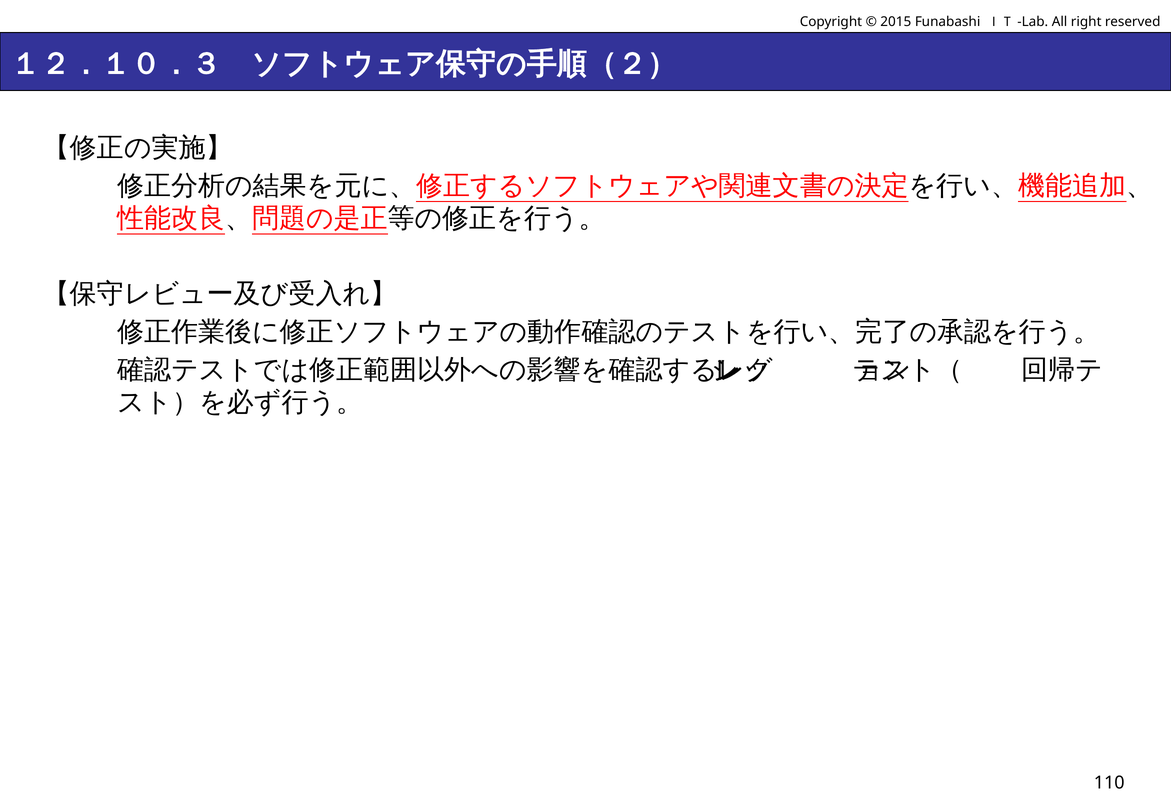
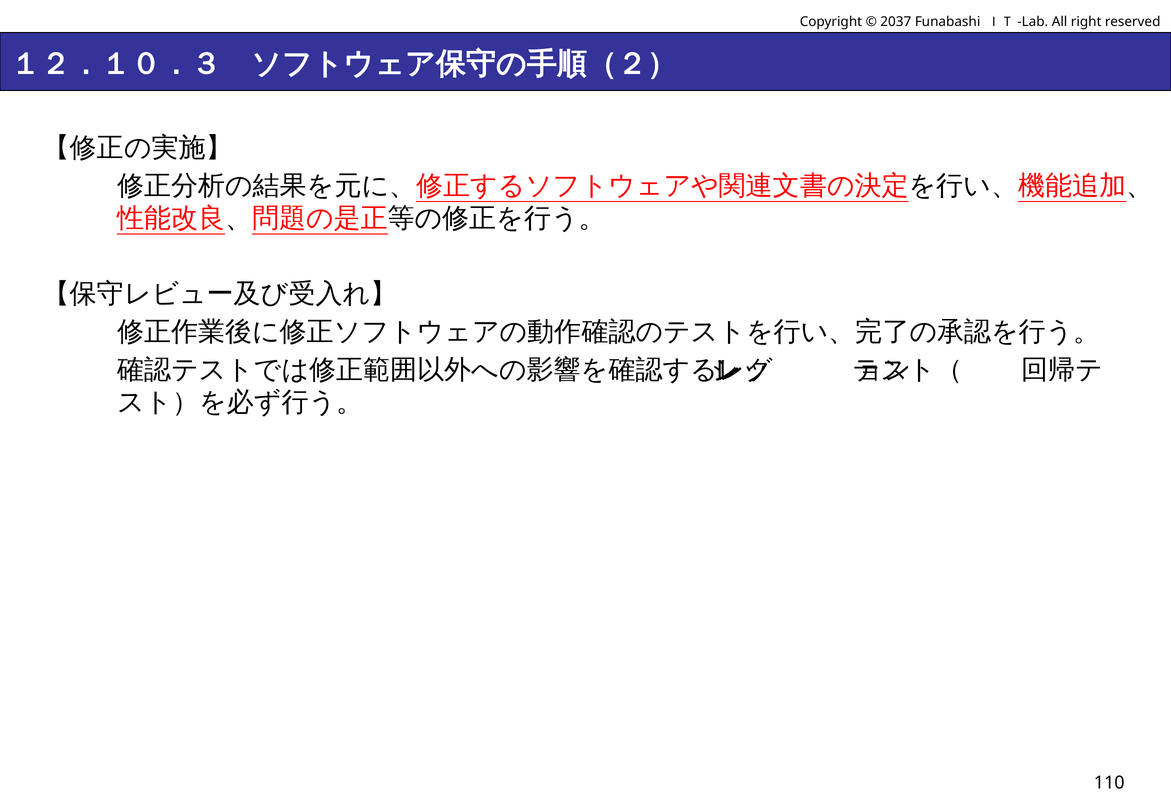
2015: 2015 -> 2037 (896, 22)
